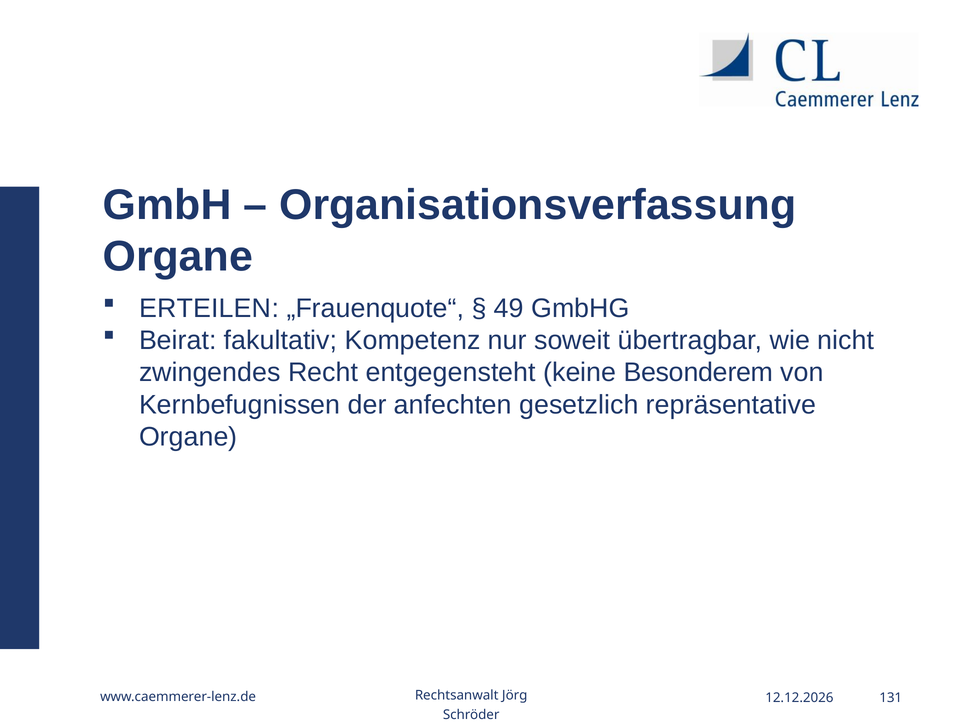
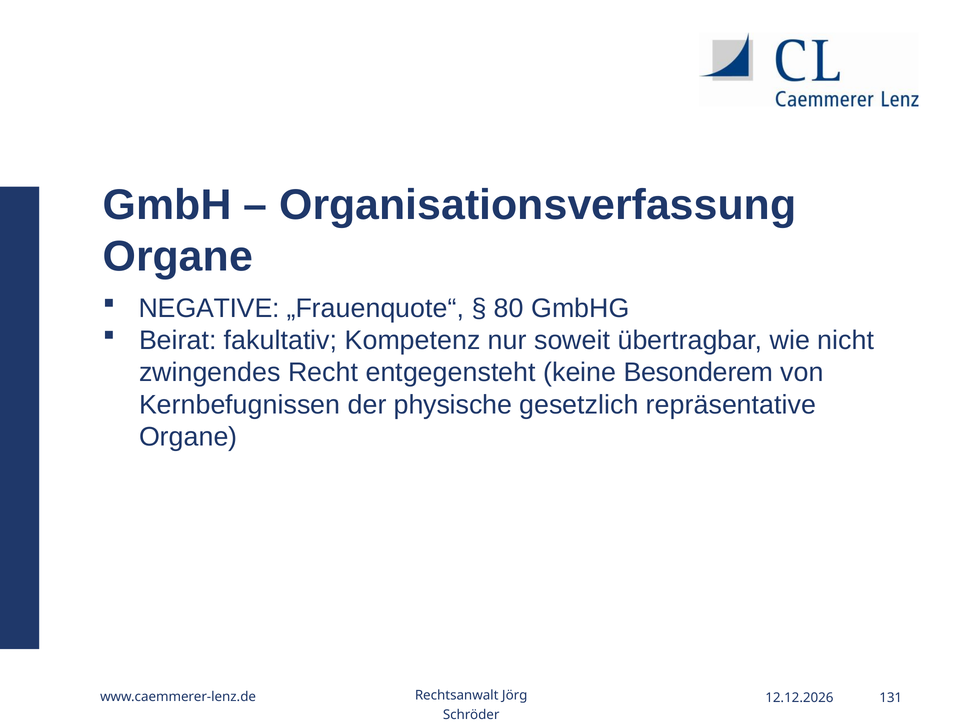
ERTEILEN: ERTEILEN -> NEGATIVE (209, 308)
49: 49 -> 80 (509, 308)
anfechten: anfechten -> physische (453, 405)
